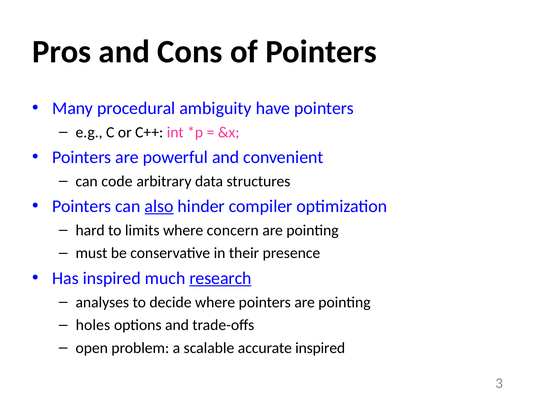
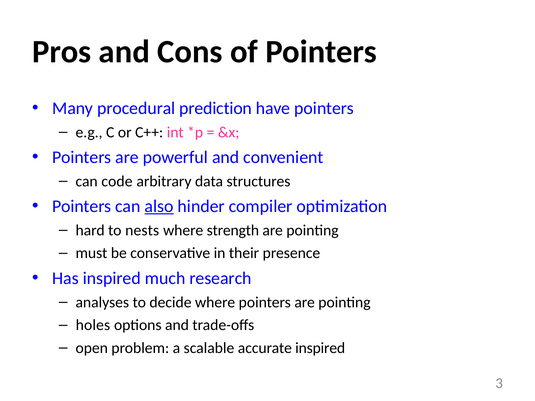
ambiguity: ambiguity -> prediction (216, 108)
limits: limits -> nests (142, 230)
concern: concern -> strength (233, 230)
research underline: present -> none (220, 278)
